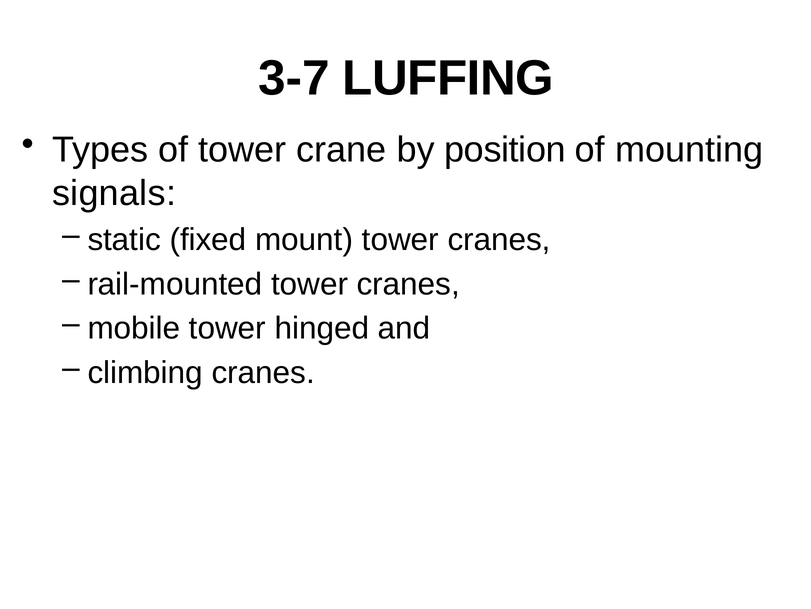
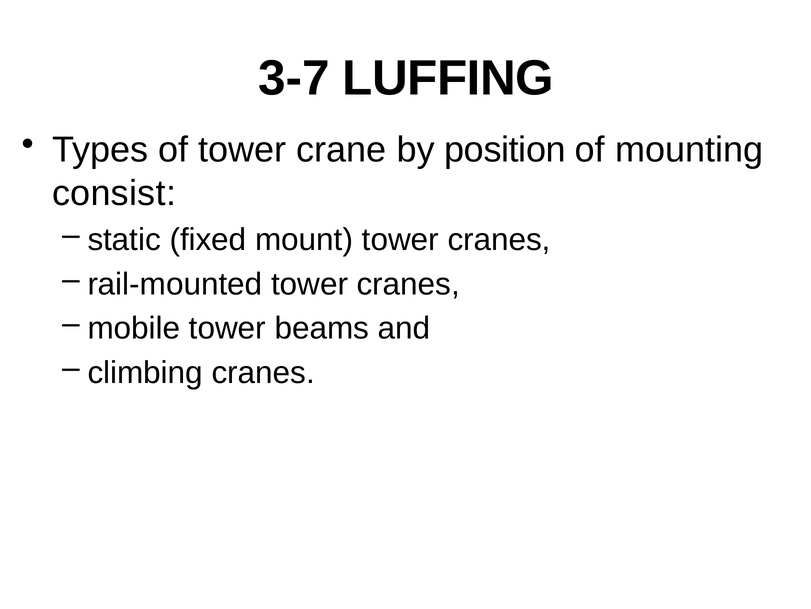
signals: signals -> consist (114, 193)
hinged: hinged -> beams (322, 328)
